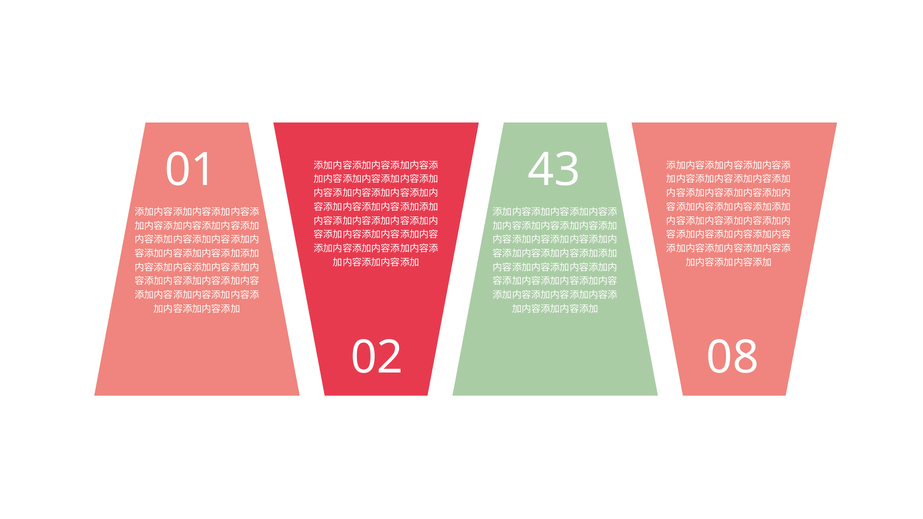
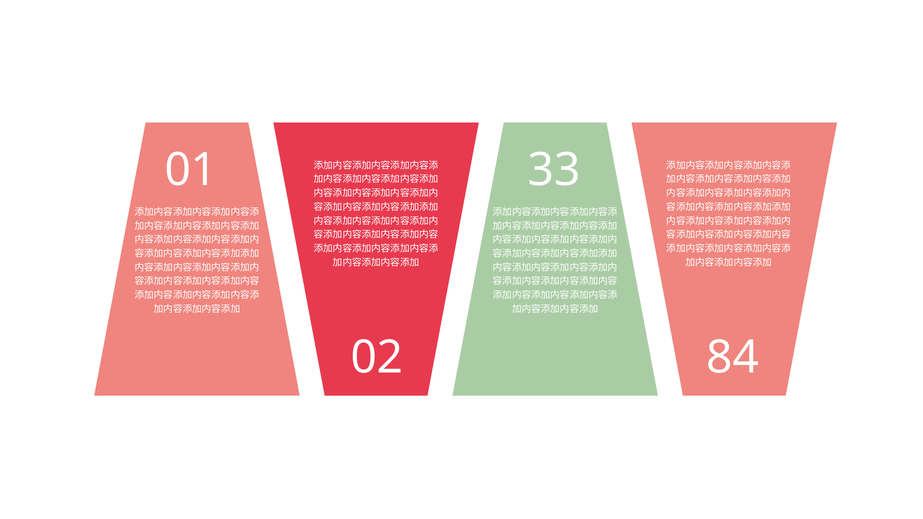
43: 43 -> 33 (554, 170)
08: 08 -> 84 (733, 358)
